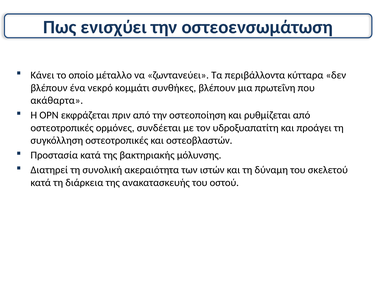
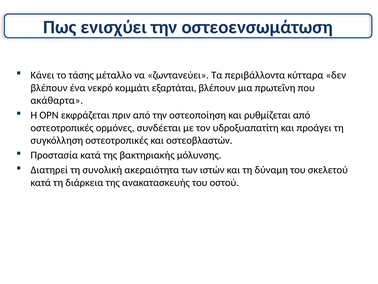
οποίο: οποίο -> τάσης (81, 75)
συνθήκες: συνθήκες -> εξαρτάται (174, 88)
